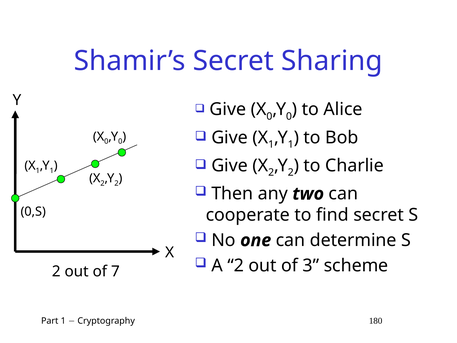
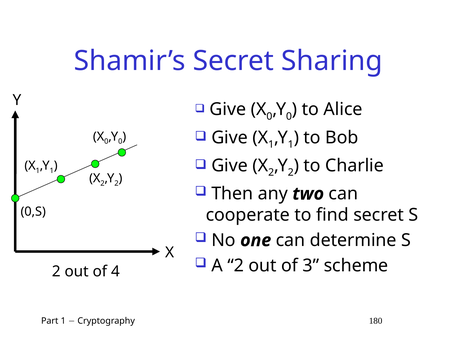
7: 7 -> 4 (115, 271)
